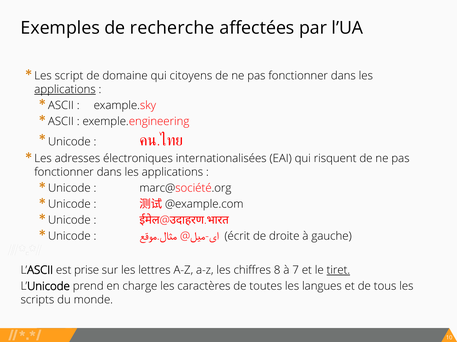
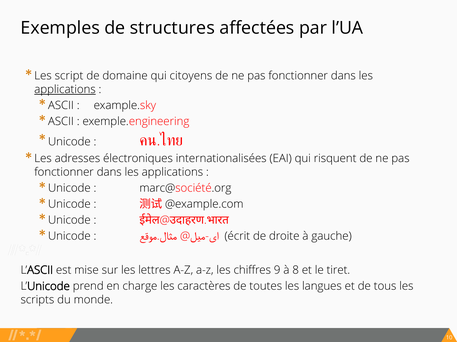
recherche: recherche -> structures (172, 28)
prise: prise -> mise (87, 271)
8: 8 -> 9 (277, 271)
7: 7 -> 8 (296, 271)
tiret underline: present -> none (338, 271)
